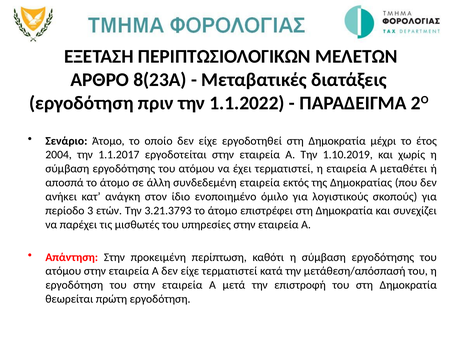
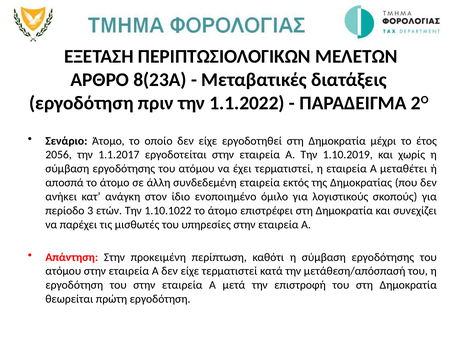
2004: 2004 -> 2056 (59, 155)
3.21.3793: 3.21.3793 -> 1.10.1022 (168, 211)
